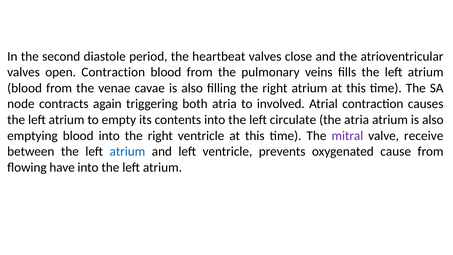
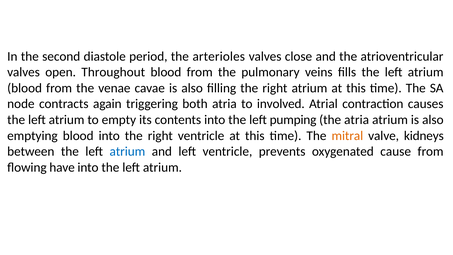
heartbeat: heartbeat -> arterioles (219, 56)
open Contraction: Contraction -> Throughout (113, 72)
circulate: circulate -> pumping (293, 120)
mitral colour: purple -> orange (347, 136)
receive: receive -> kidneys (424, 136)
